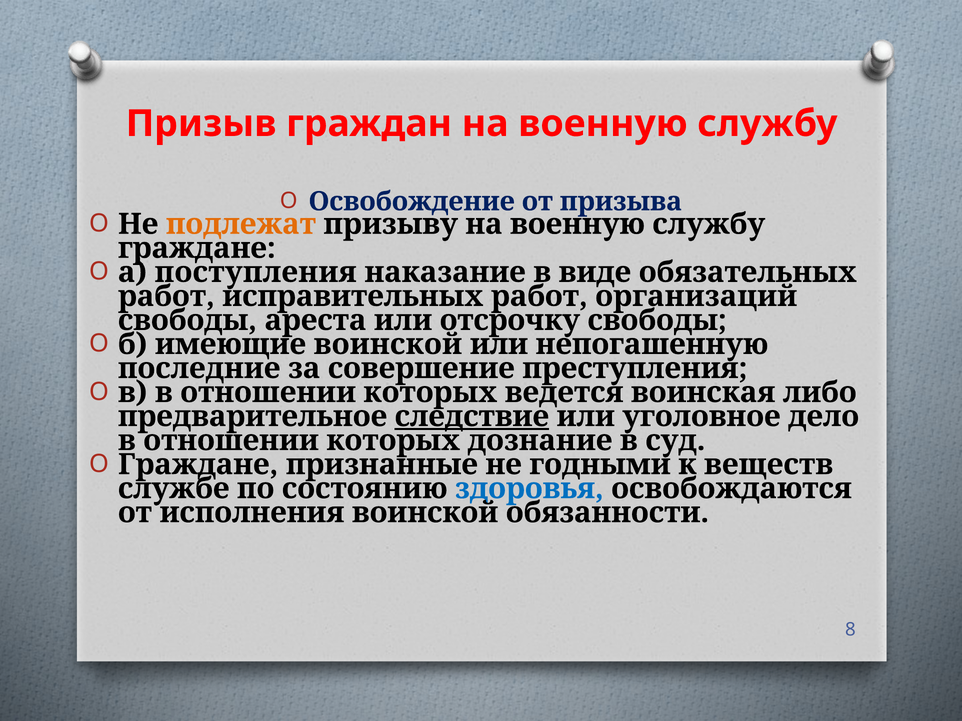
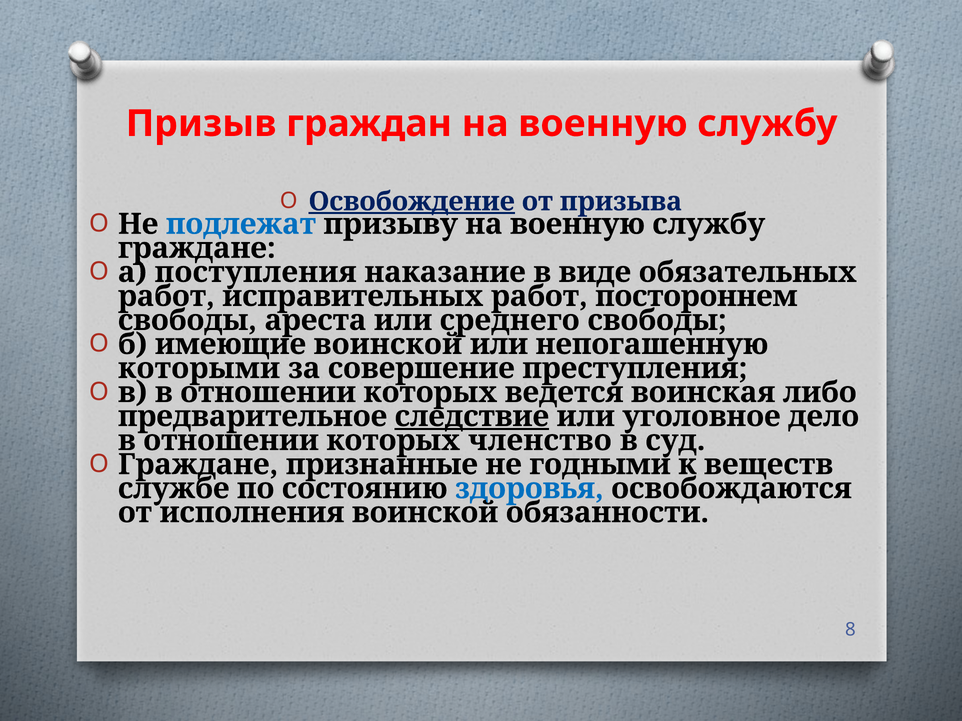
Освобождение underline: none -> present (412, 202)
подлежат colour: orange -> blue (241, 224)
организаций: организаций -> постороннем (696, 296)
отсрочку: отсрочку -> среднего (510, 320)
последние: последние -> которыми (199, 369)
дознание: дознание -> членство (540, 441)
